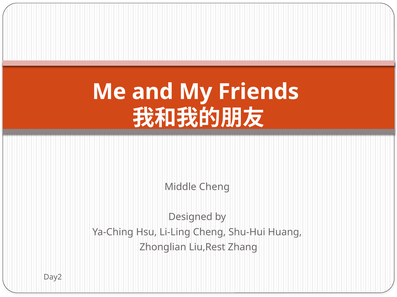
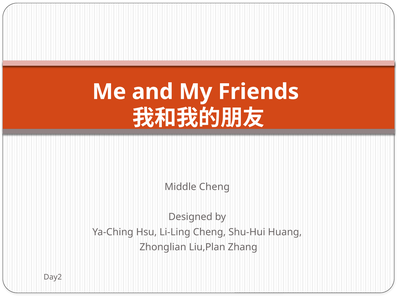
Liu,Rest: Liu,Rest -> Liu,Plan (207, 248)
